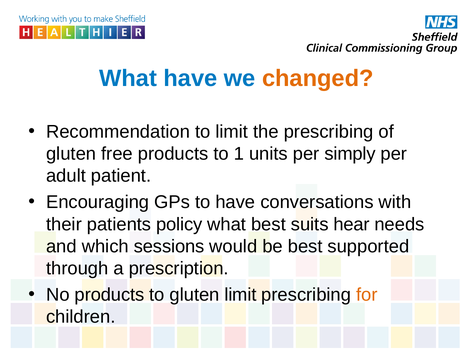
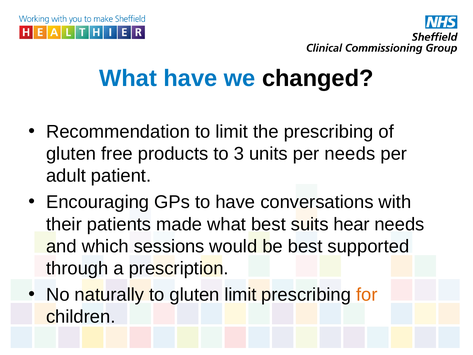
changed colour: orange -> black (318, 78)
1: 1 -> 3 (239, 154)
per simply: simply -> needs (350, 154)
policy: policy -> made (179, 224)
No products: products -> naturally (109, 295)
